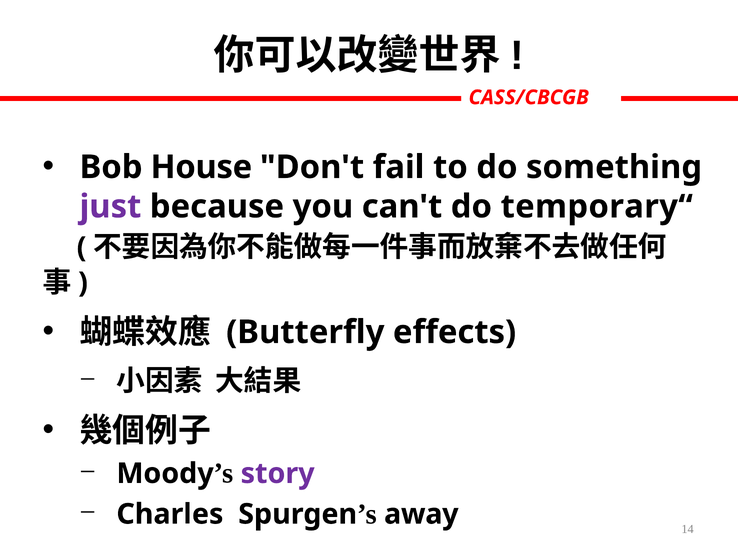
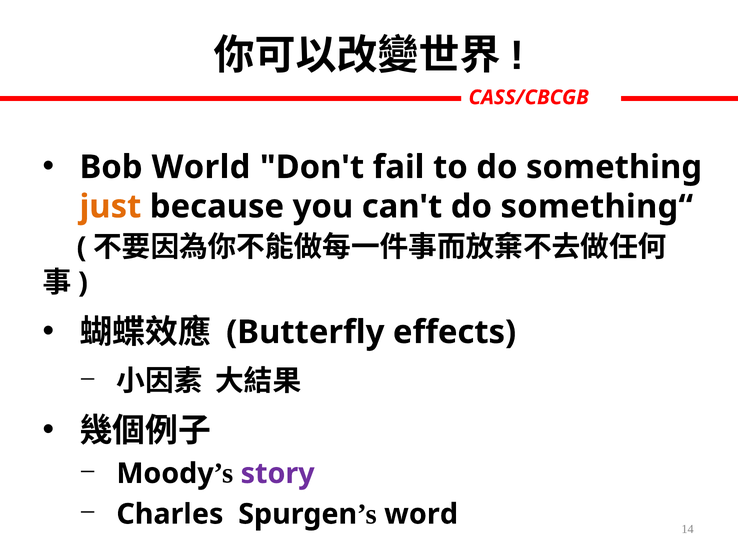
House: House -> World (201, 167)
just colour: purple -> orange (110, 206)
temporary“: temporary“ -> something“ (597, 206)
away: away -> word (421, 514)
